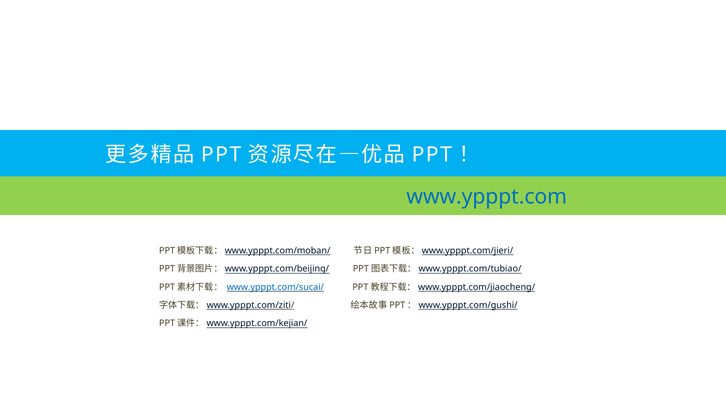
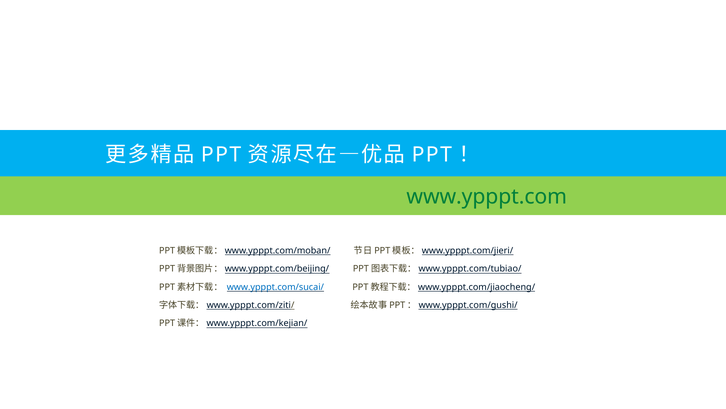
www.ypppt.com colour: blue -> green (487, 197)
